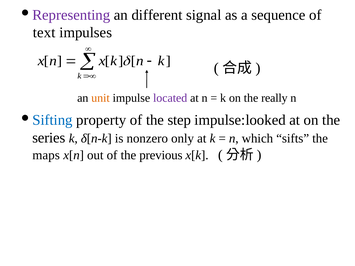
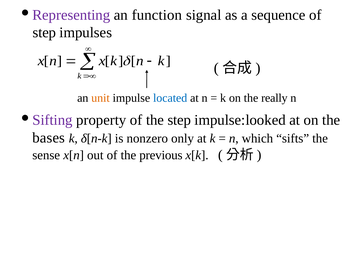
different: different -> function (157, 15)
text: text -> step (44, 33)
located colour: purple -> blue (170, 98)
Sifting colour: blue -> purple (52, 120)
series: series -> bases (49, 138)
maps: maps -> sense (46, 155)
